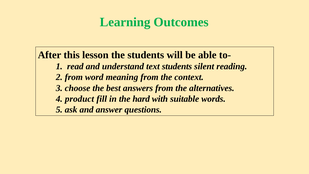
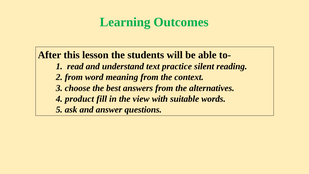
text students: students -> practice (177, 66)
hard: hard -> view (141, 99)
